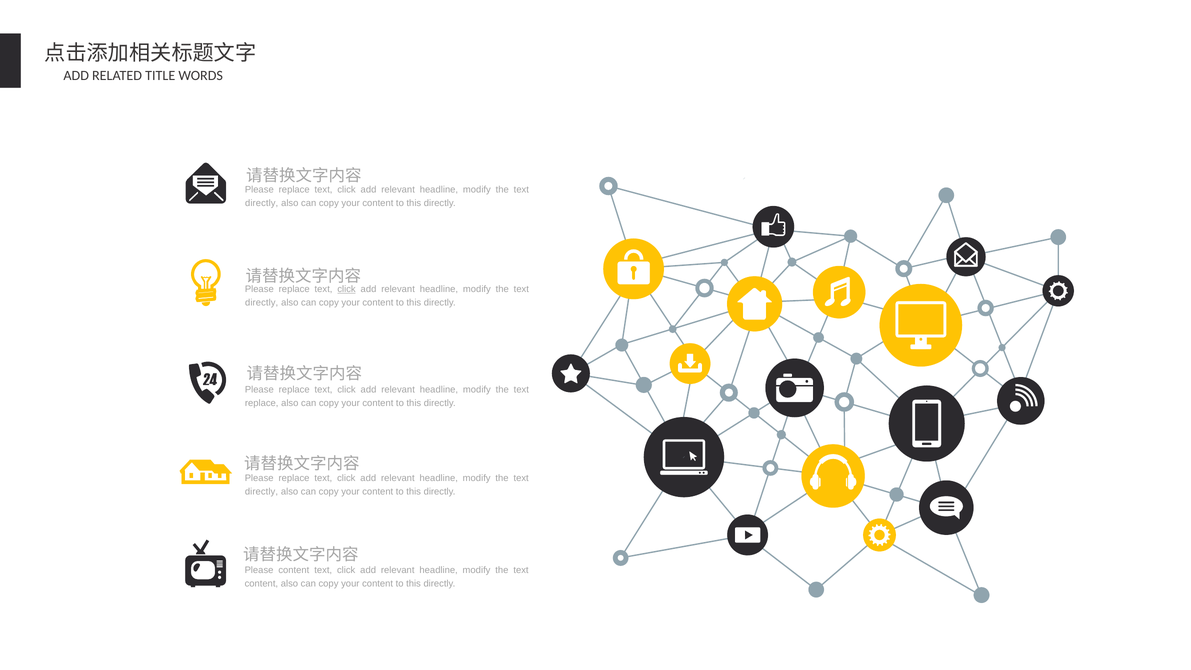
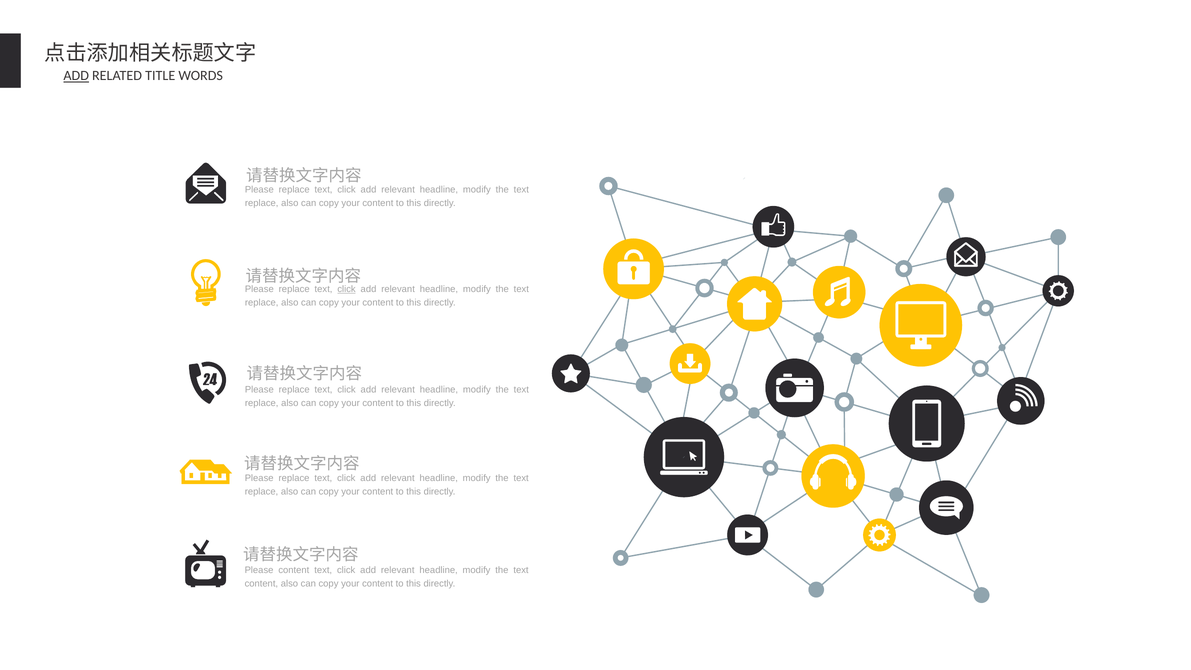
ADD underline: none -> present (76, 76)
directly: directly -> replace (262, 203)
directly: directly -> replace (262, 303)
directly: directly -> replace (262, 492)
